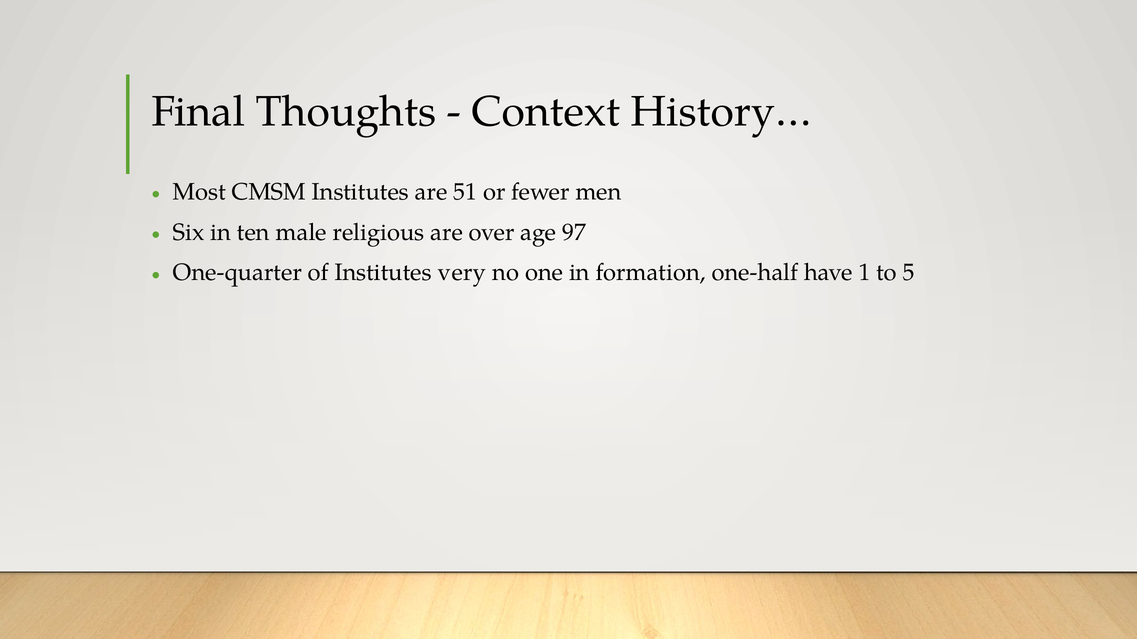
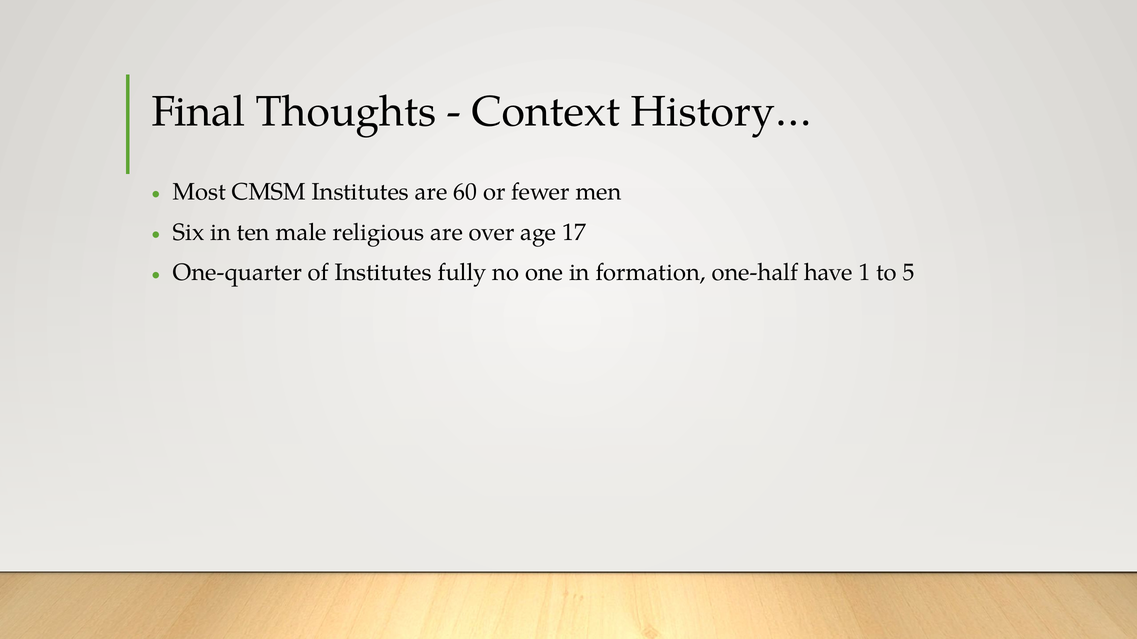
51: 51 -> 60 (465, 192)
97: 97 -> 17 (574, 232)
very: very -> fully (462, 273)
